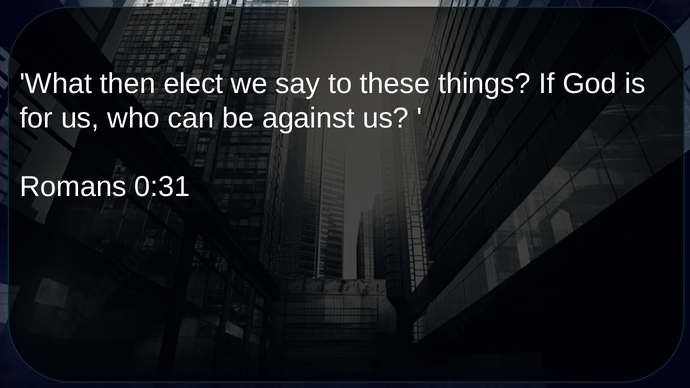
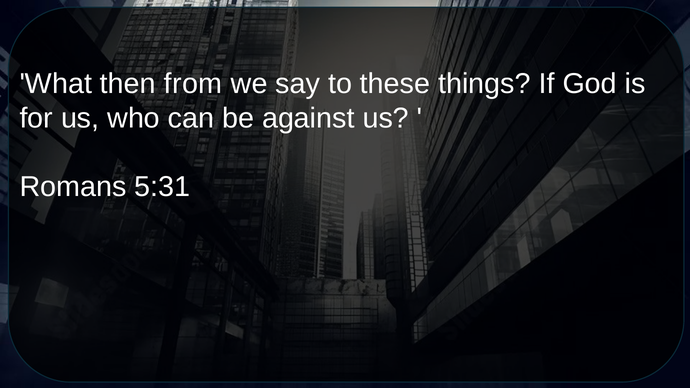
elect: elect -> from (193, 84)
0:31: 0:31 -> 5:31 (162, 187)
